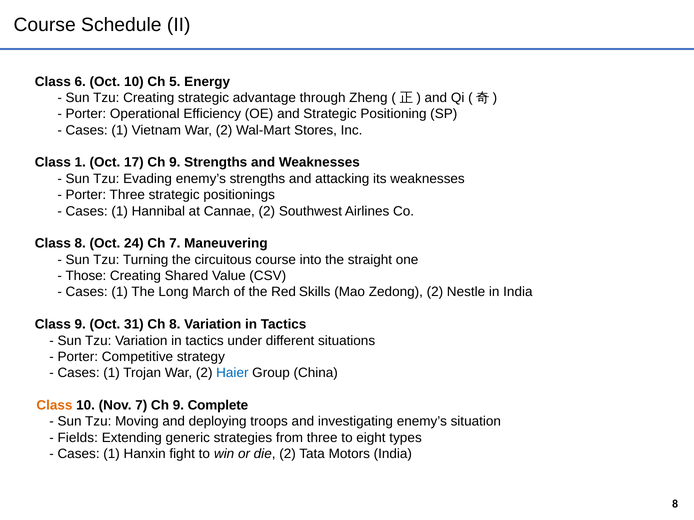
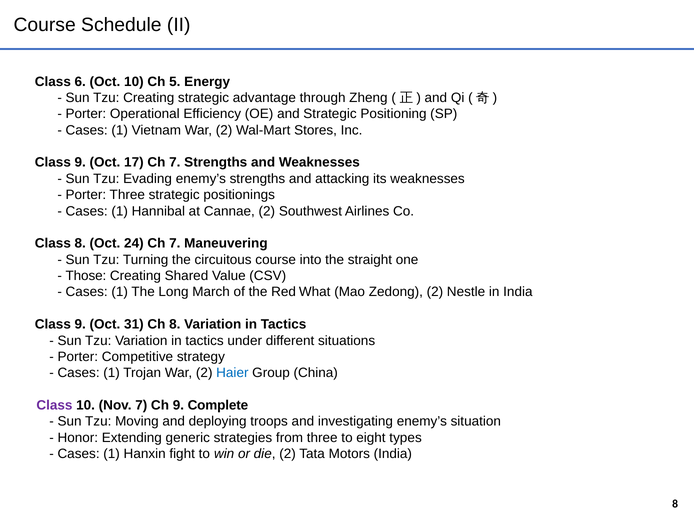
1: 1 -> 9 (80, 163)
17 Ch 9: 9 -> 7 (175, 163)
Skills: Skills -> What (315, 292)
Class colour: orange -> purple (54, 406)
Fields: Fields -> Honor (78, 438)
